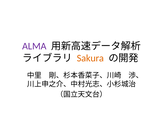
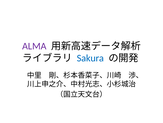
Sakura colour: orange -> blue (90, 58)
